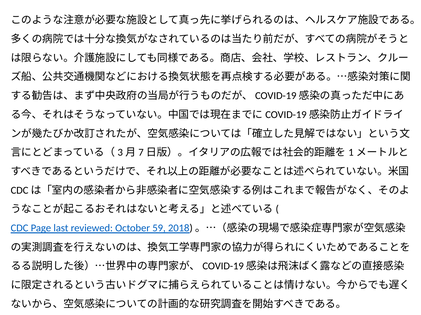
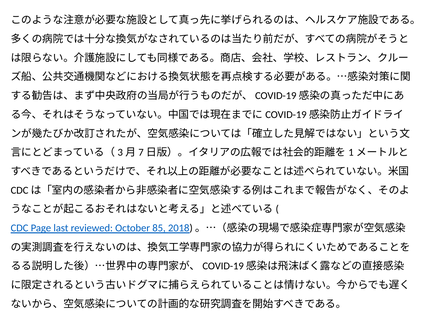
59: 59 -> 85 (159, 229)
